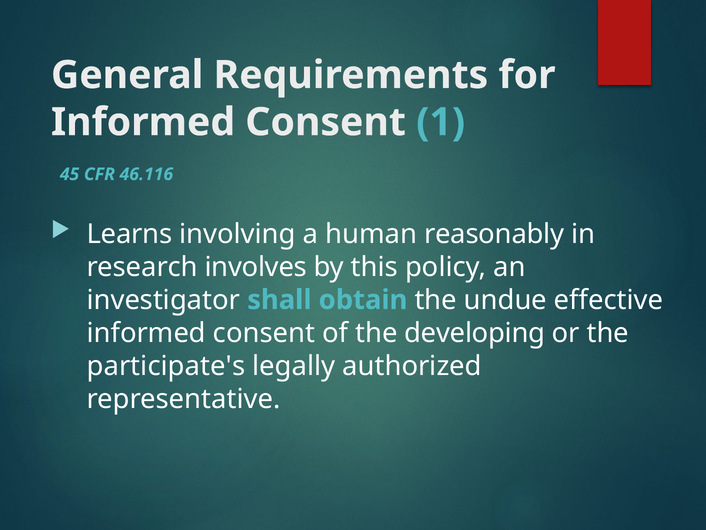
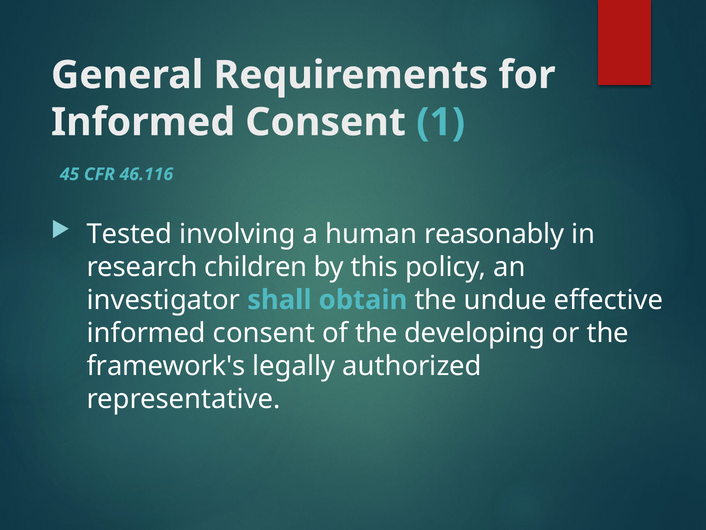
Learns: Learns -> Tested (129, 234)
involves: involves -> children (256, 267)
participate's: participate's -> framework's (166, 366)
